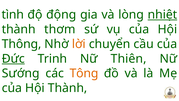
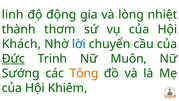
tình: tình -> linh (13, 15)
nhiệt underline: present -> none (162, 15)
Thông: Thông -> Khách (21, 44)
lời colour: orange -> blue (79, 44)
Thiên: Thiên -> Muôn (129, 59)
Hội Thành: Thành -> Khiêm (68, 88)
